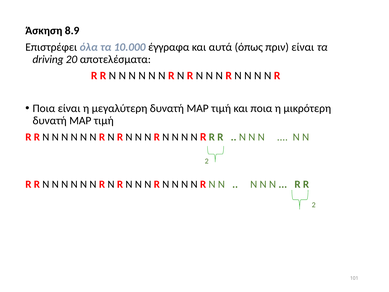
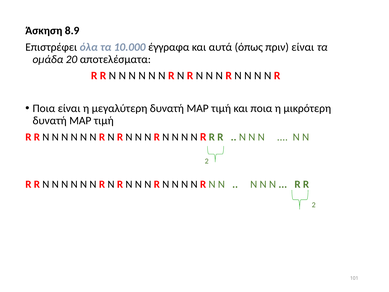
driving: driving -> ομάδα (48, 59)
